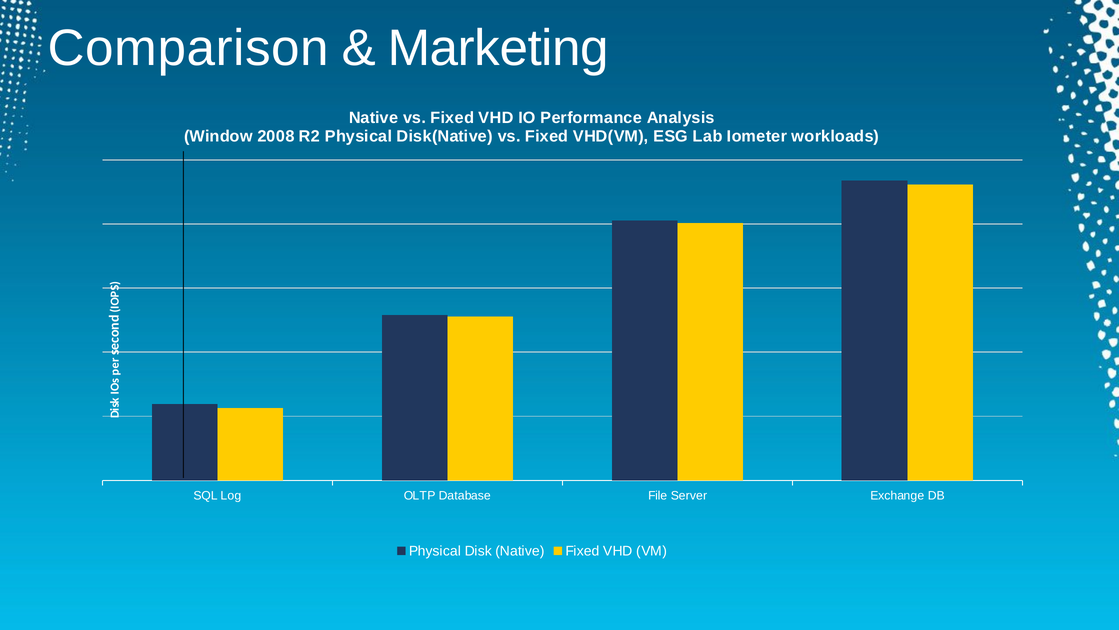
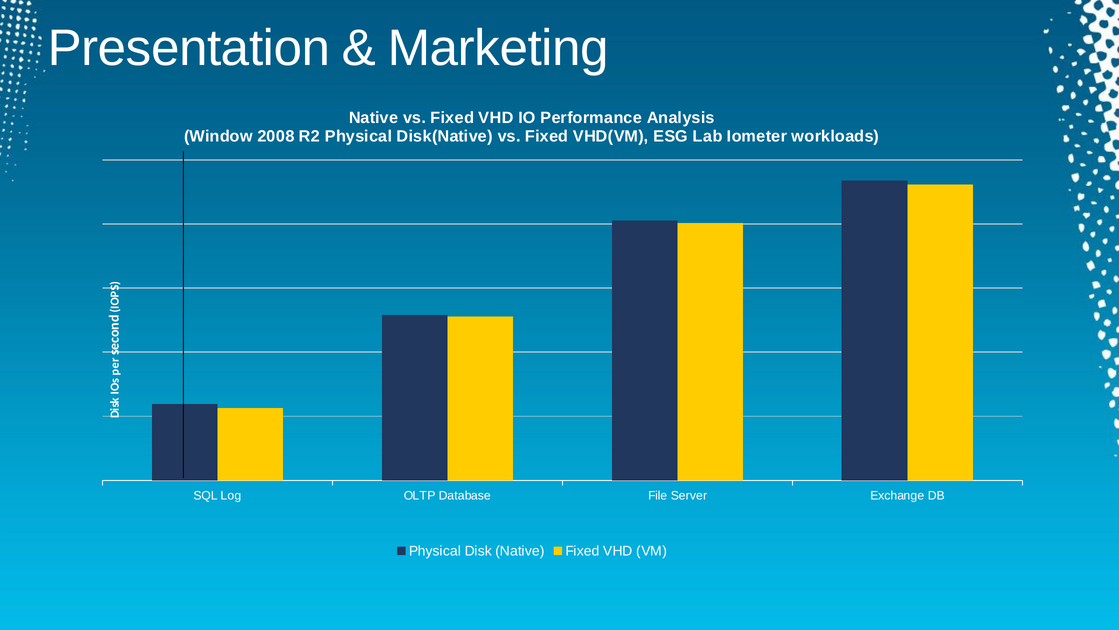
Comparison: Comparison -> Presentation (189, 48)
